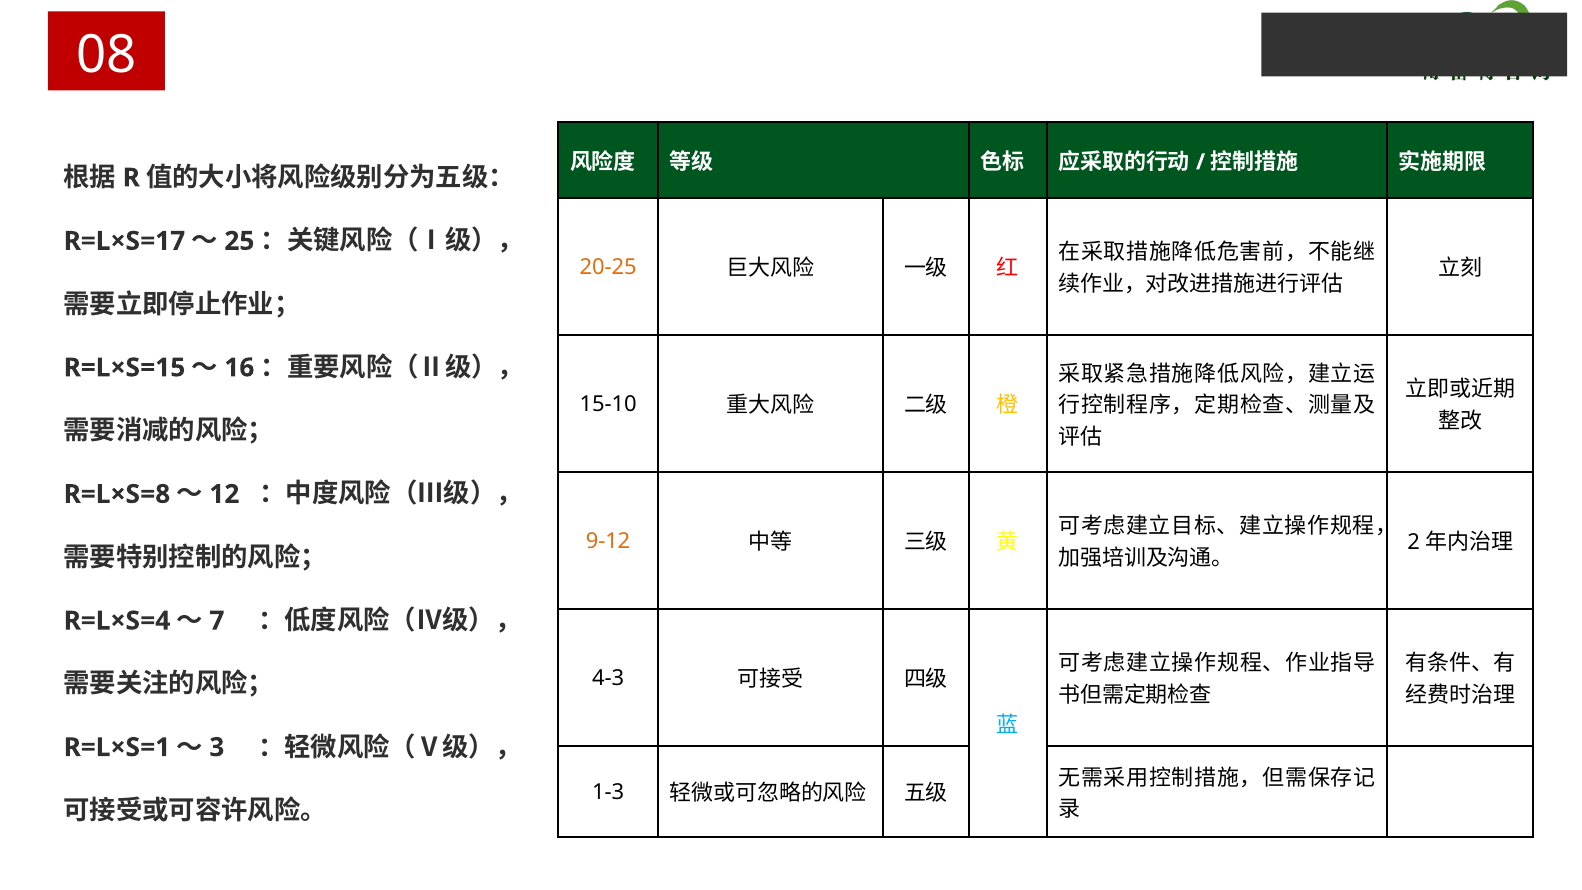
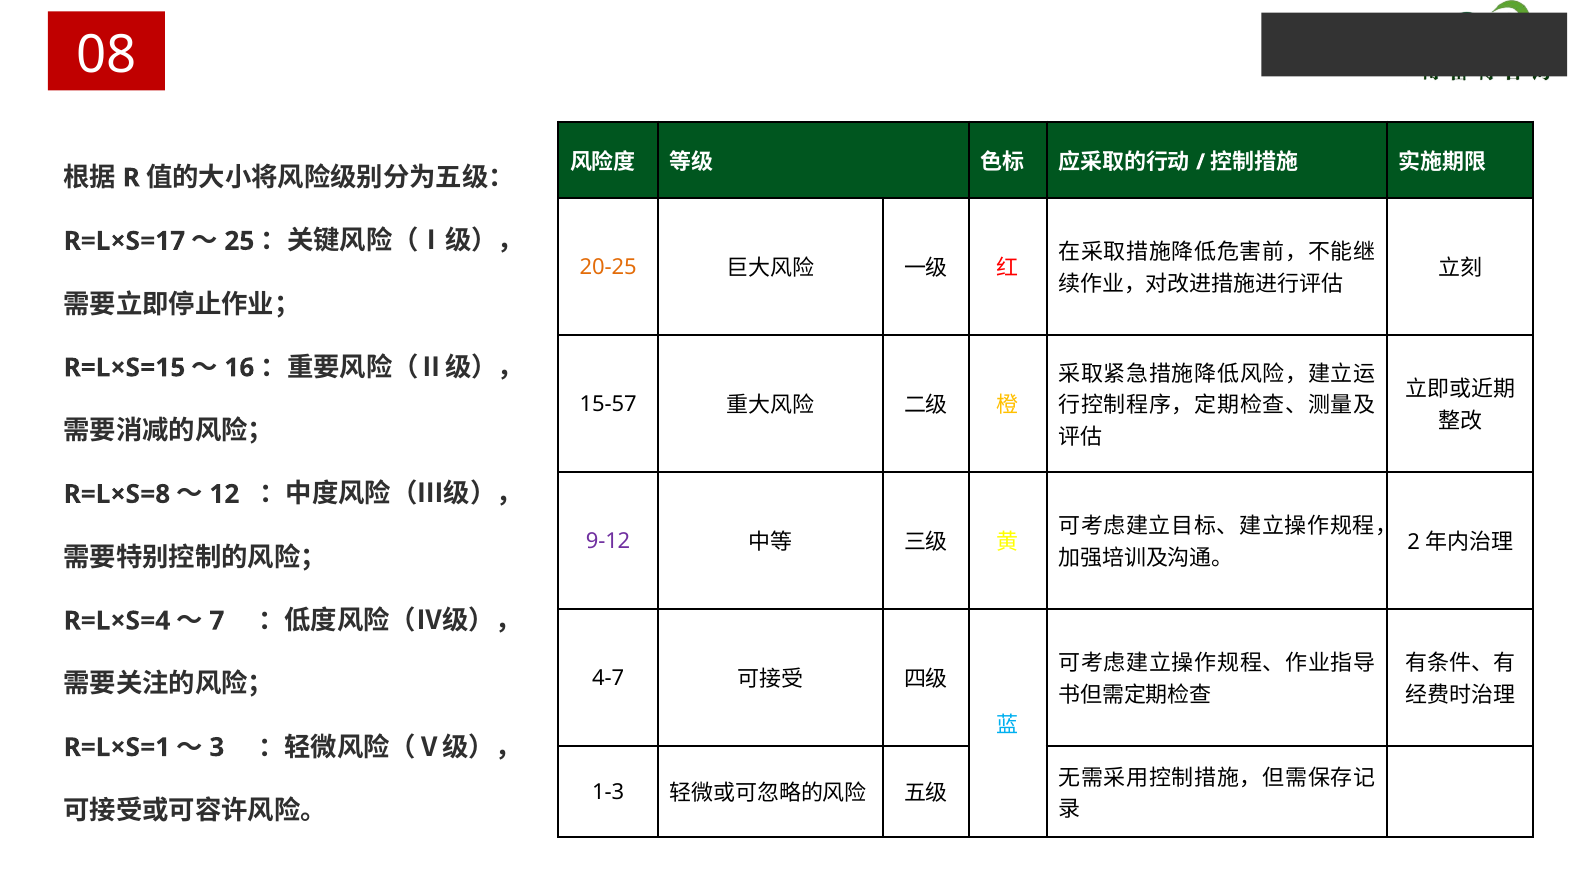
15-10: 15-10 -> 15-57 (608, 405)
9-12 colour: orange -> purple (608, 542)
4-3: 4-3 -> 4-7 (608, 679)
